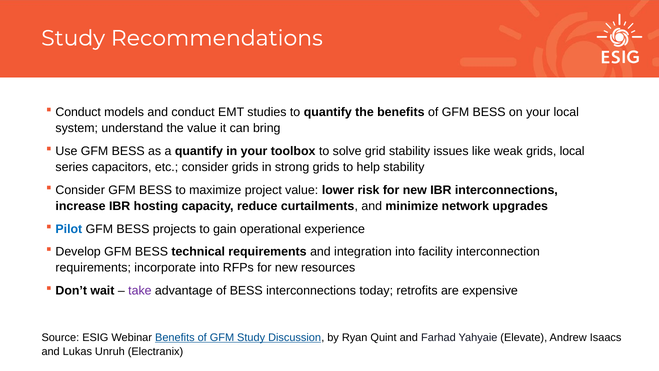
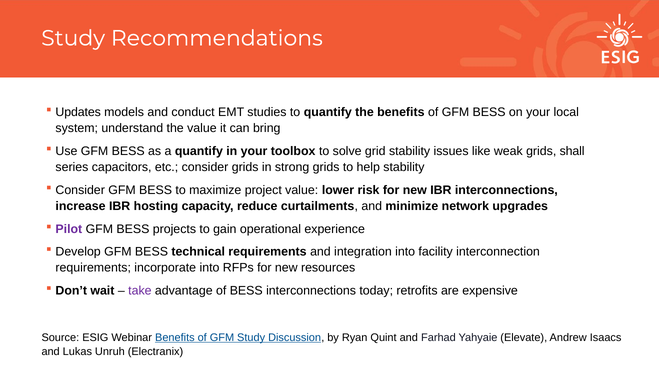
Conduct: Conduct -> Updates (78, 112)
grids local: local -> shall (572, 151)
Pilot colour: blue -> purple (69, 229)
